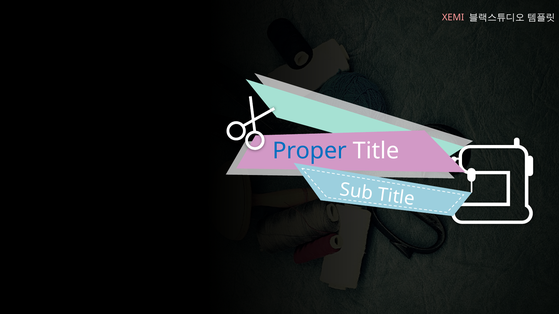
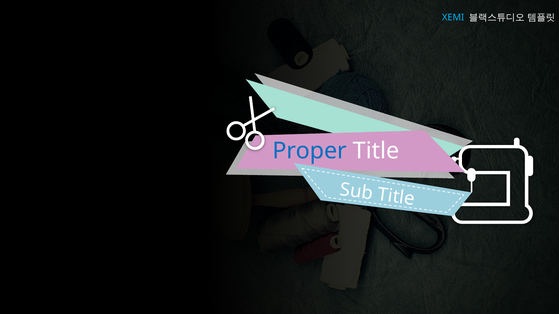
XEMI colour: pink -> light blue (453, 18)
